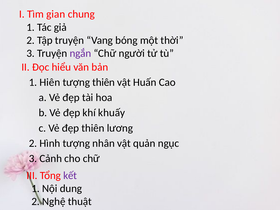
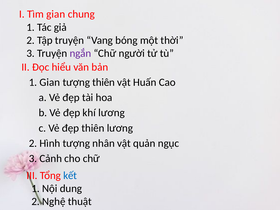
1 Hiên: Hiên -> Gian (50, 82)
khí khuấy: khuấy -> lương (112, 113)
kết colour: purple -> blue (70, 175)
